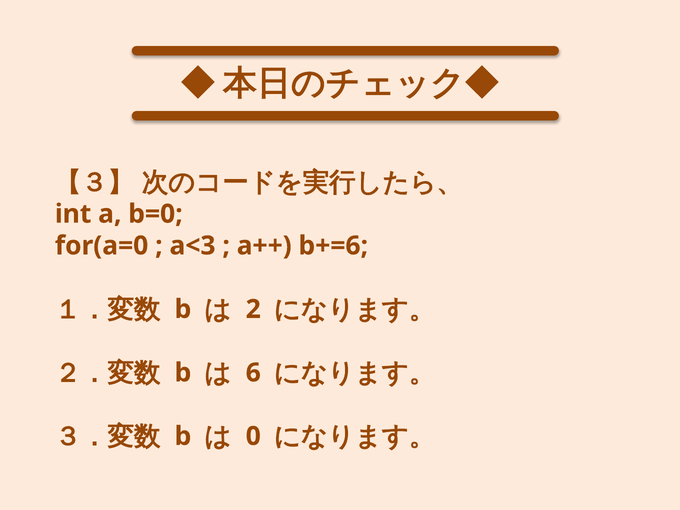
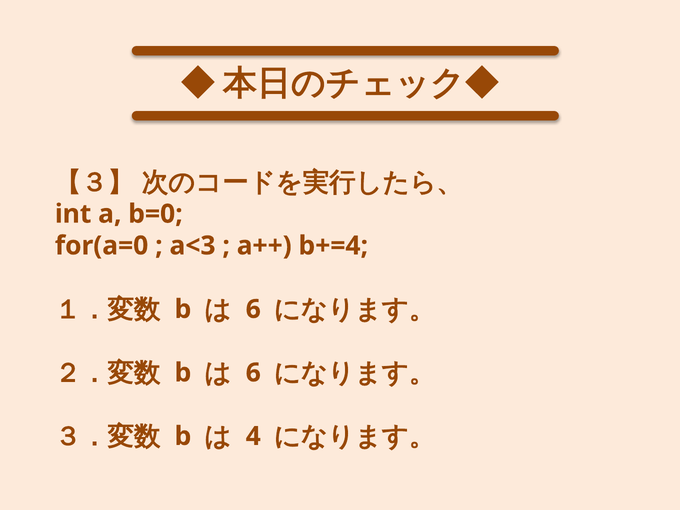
b+=6: b+=6 -> b+=4 (333, 246)
2: 2 -> 6 (253, 309)
0: 0 -> 4 (253, 436)
